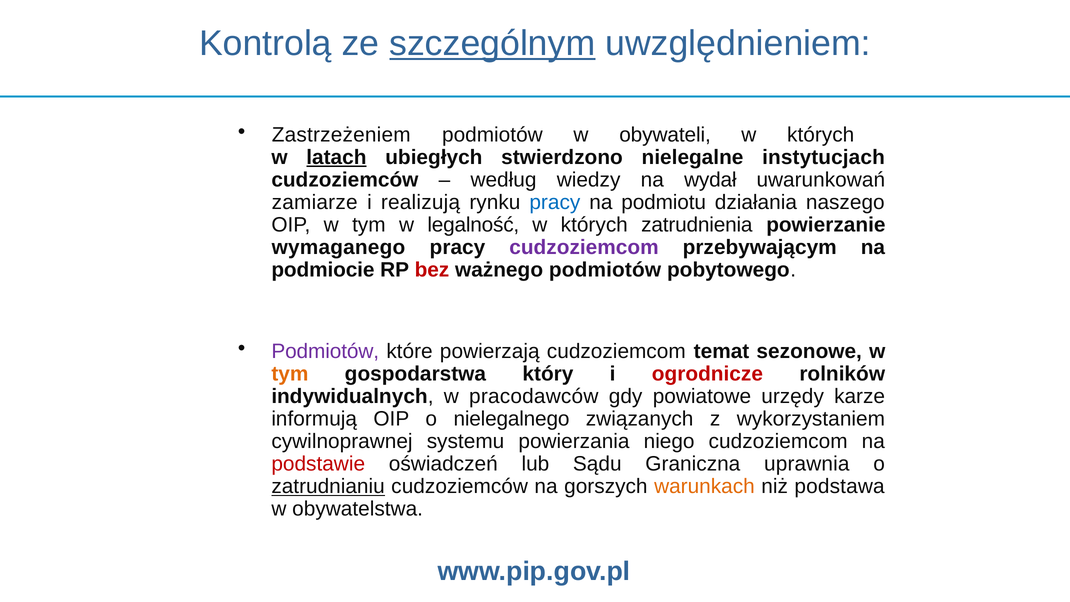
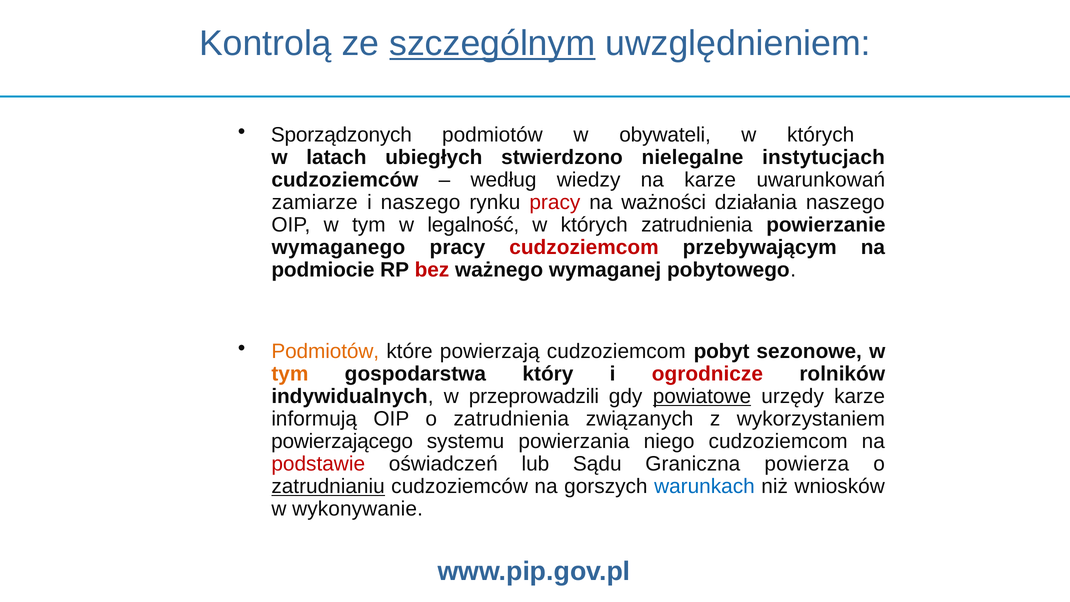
Zastrzeżeniem: Zastrzeżeniem -> Sporządzonych (341, 135)
latach underline: present -> none (336, 157)
na wydał: wydał -> karze (710, 180)
i realizują: realizują -> naszego (421, 202)
pracy colour: blue -> red (555, 202)
podmiotu: podmiotu -> ważności (664, 202)
cudzoziemcom colour: purple -> red (584, 247)
ważnego podmiotów: podmiotów -> wymaganej (605, 270)
Podmiotów colour: purple -> orange (325, 351)
temat: temat -> pobyt (722, 351)
pracodawców: pracodawców -> przeprowadzili (534, 396)
powiatowe underline: none -> present (702, 396)
o nielegalnego: nielegalnego -> zatrudnienia (511, 419)
cywilnoprawnej: cywilnoprawnej -> powierzającego (342, 441)
uprawnia: uprawnia -> powierza (807, 464)
warunkach colour: orange -> blue (704, 486)
podstawa: podstawa -> wniosków (840, 486)
obywatelstwa: obywatelstwa -> wykonywanie (358, 509)
